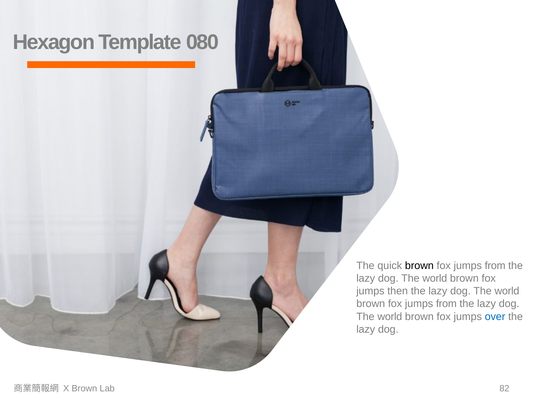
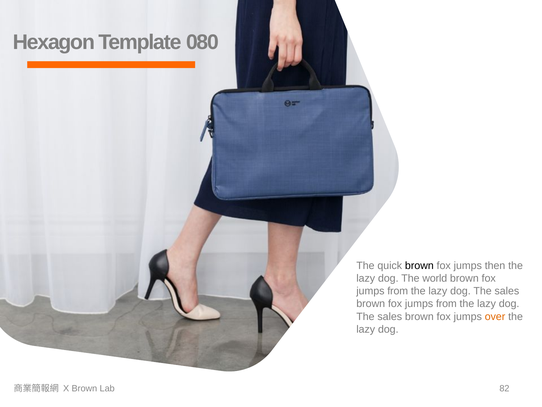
from: from -> then (495, 266)
then: then -> from (398, 291)
world: world -> sales (507, 291)
world: world -> sales (390, 316)
over colour: blue -> orange (495, 316)
